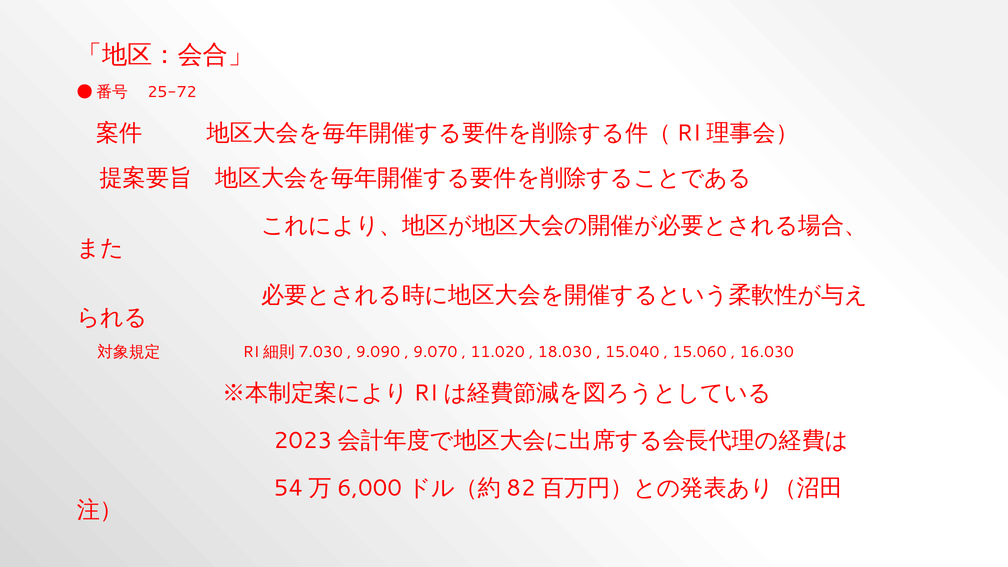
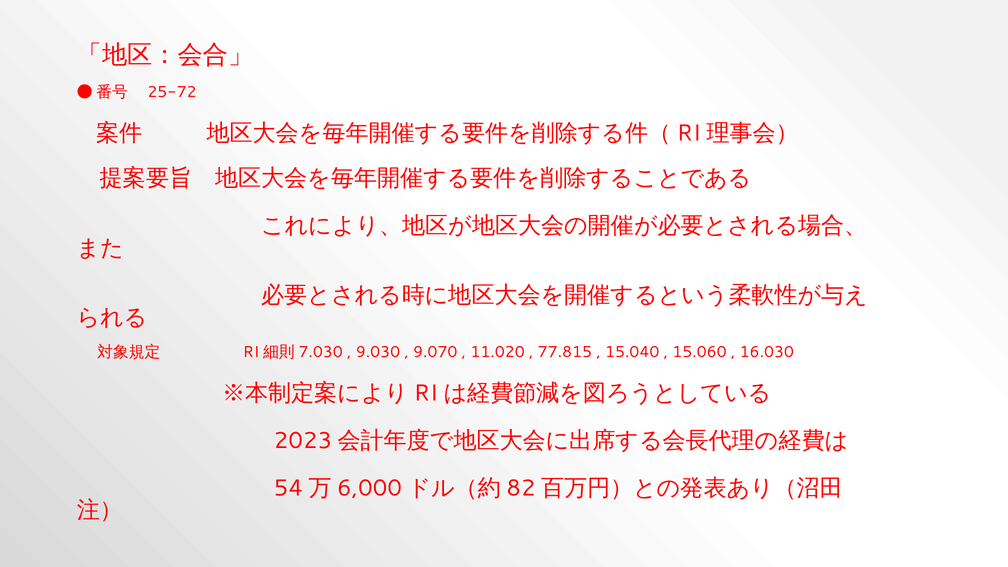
9.090: 9.090 -> 9.030 (378, 352)
18.030: 18.030 -> 77.815 (565, 352)
